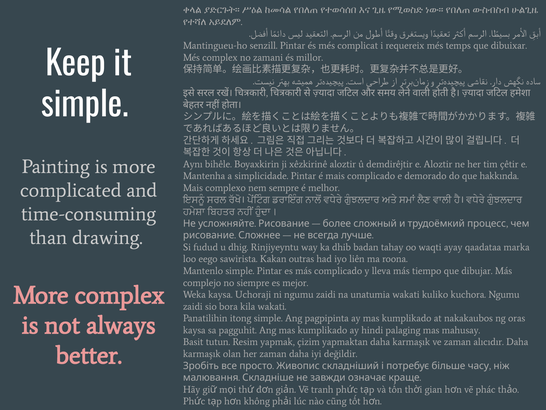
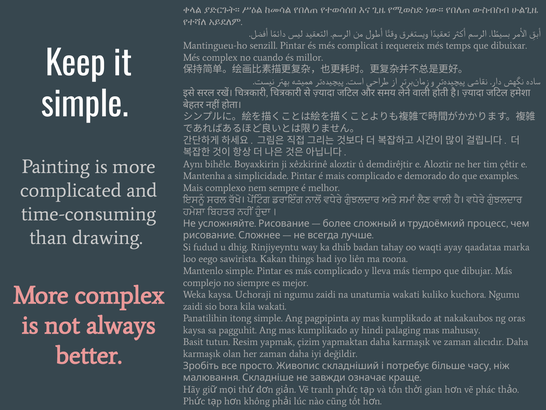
zamani: zamani -> cuando (268, 57)
hakkında: hakkında -> examples (499, 176)
outras: outras -> things (301, 259)
